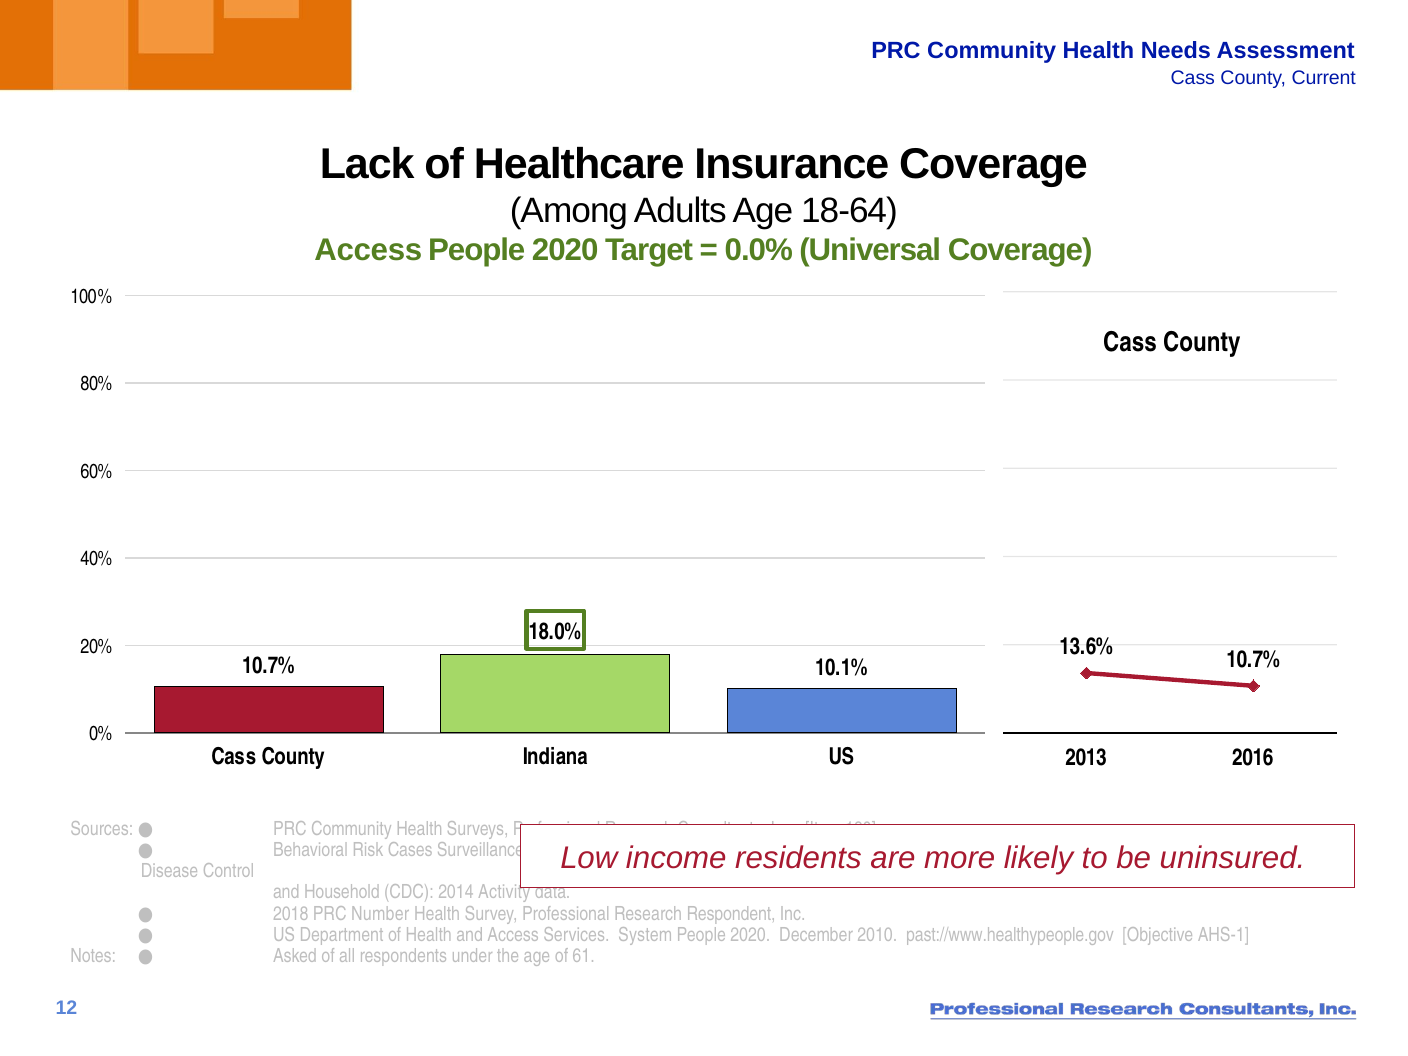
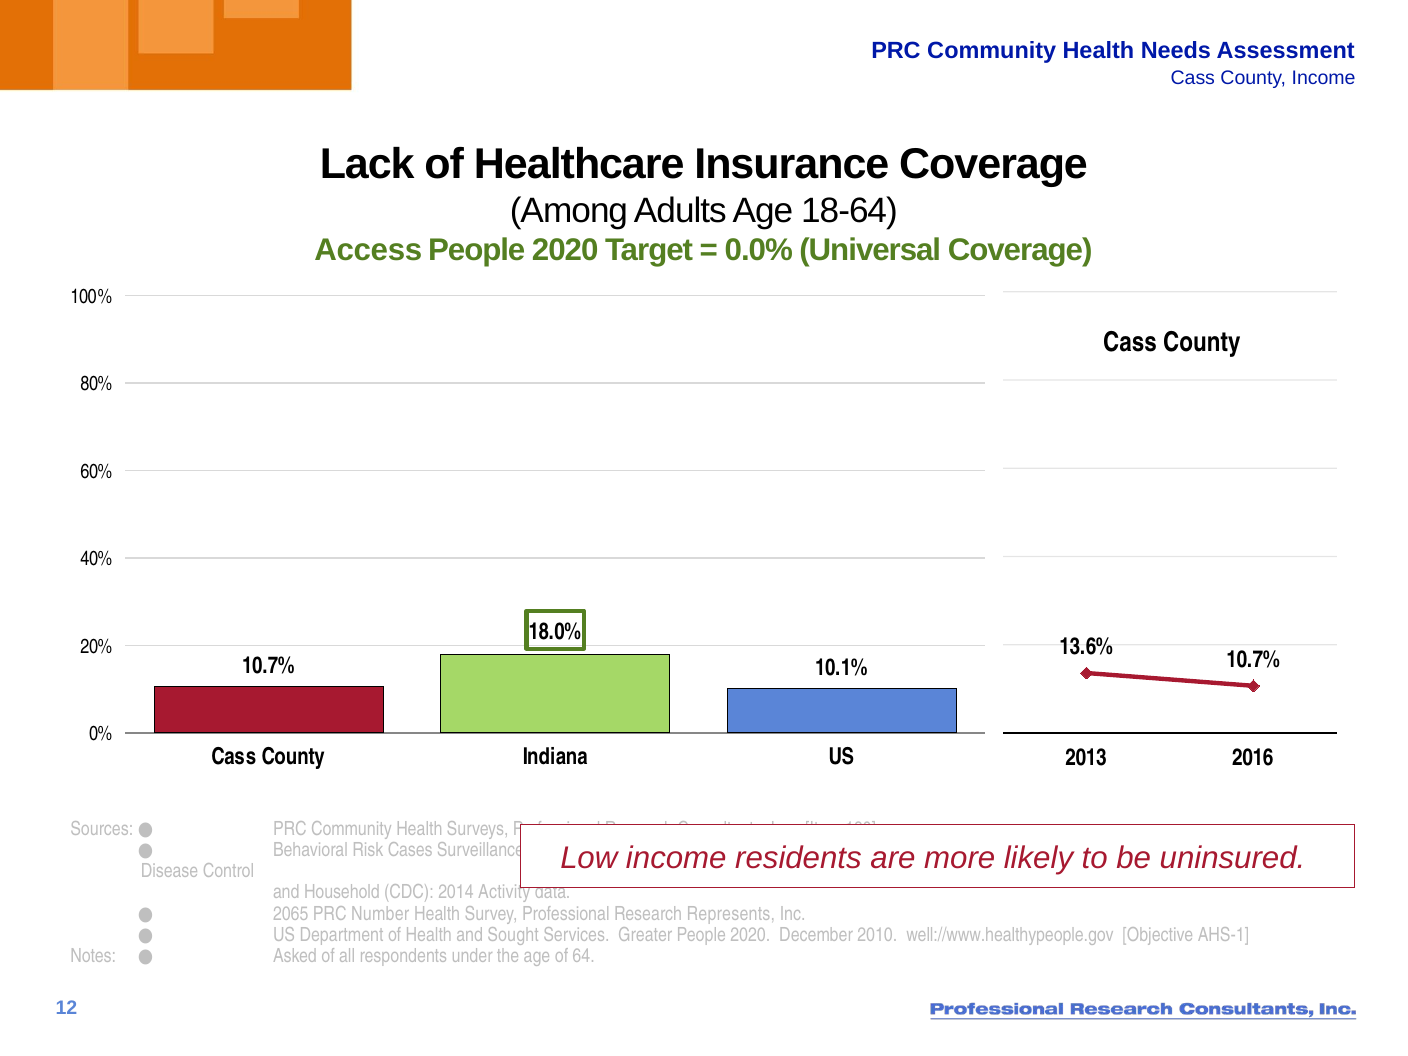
County Current: Current -> Income (1324, 78)
2018: 2018 -> 2065 (291, 914)
Respondent: Respondent -> Represents (731, 914)
and Access: Access -> Sought (513, 935)
Services System: System -> Greater (645, 935)
past://www.healthypeople.gov: past://www.healthypeople.gov -> well://www.healthypeople.gov (1010, 935)
61: 61 -> 64 (584, 956)
